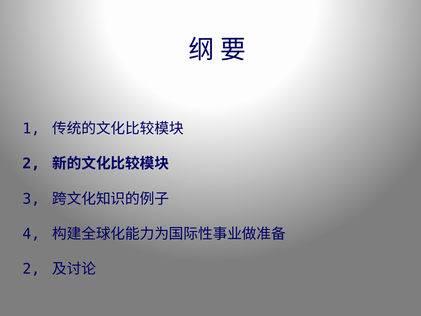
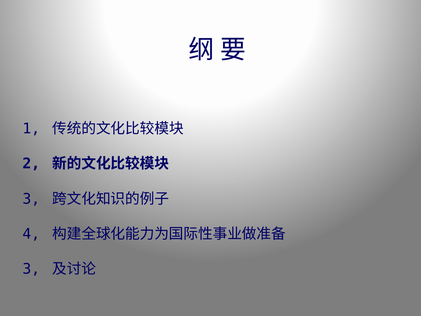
2: 2 -> 3 (31, 269)
